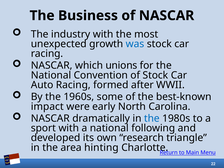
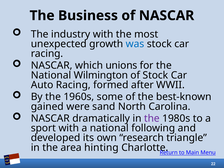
Convention: Convention -> Wilmington (101, 75)
impact: impact -> gained (47, 107)
early: early -> sand (104, 107)
the colour: blue -> purple (152, 118)
